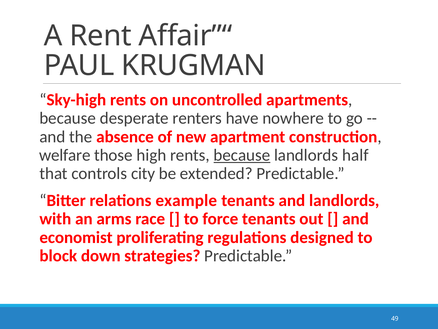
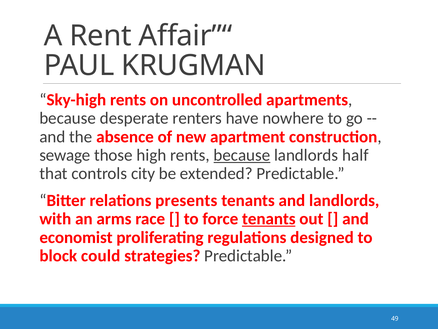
welfare: welfare -> sewage (65, 155)
example: example -> presents (186, 200)
tenants underline: none -> present (269, 219)
down: down -> could (101, 255)
